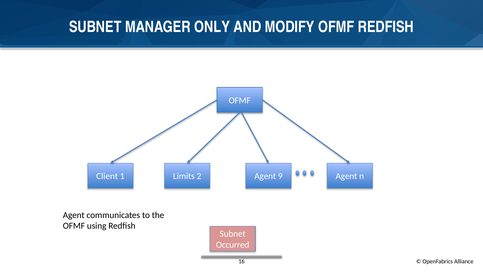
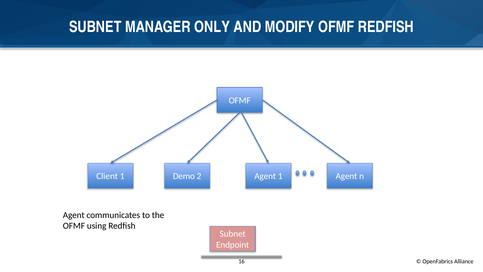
Limits: Limits -> Demo (184, 176)
Agent 9: 9 -> 1 (280, 176)
Occurred: Occurred -> Endpoint (233, 245)
